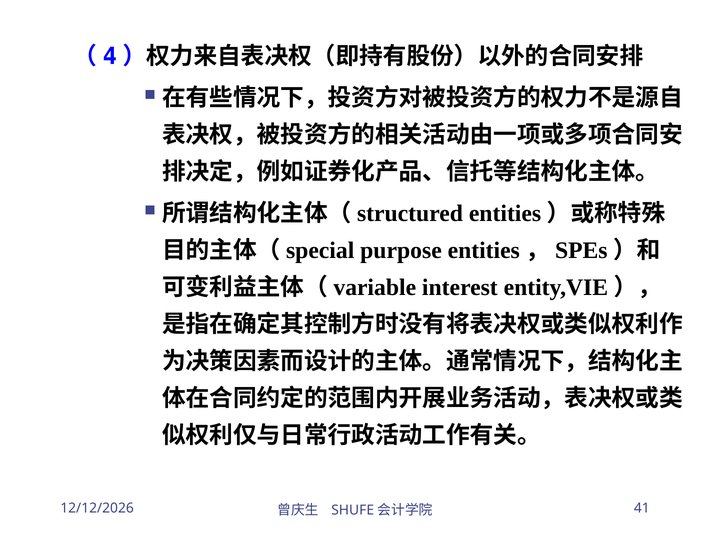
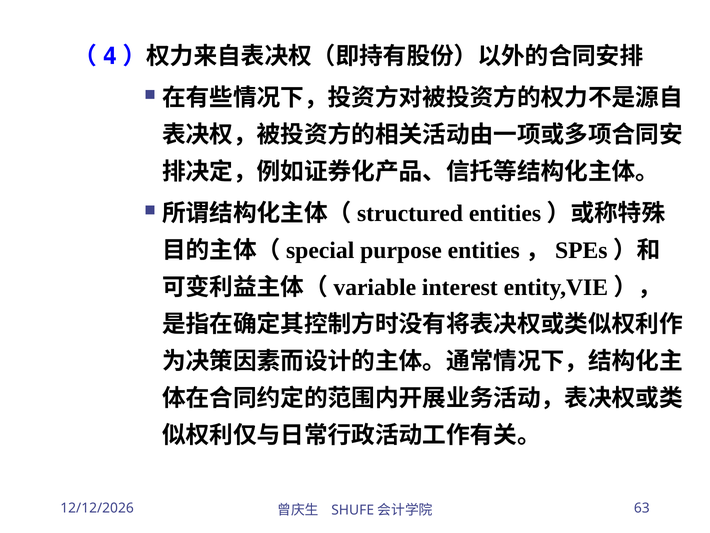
41: 41 -> 63 (642, 508)
